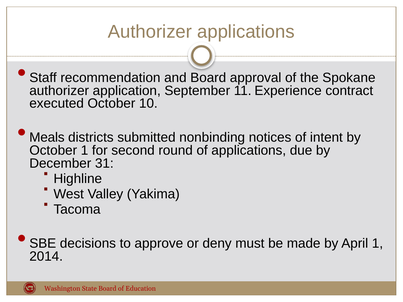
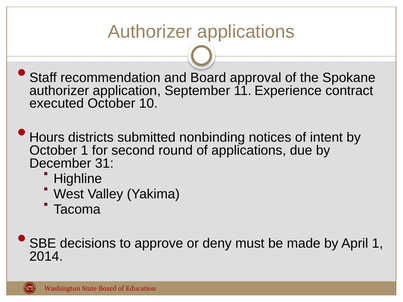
Meals: Meals -> Hours (47, 138)
